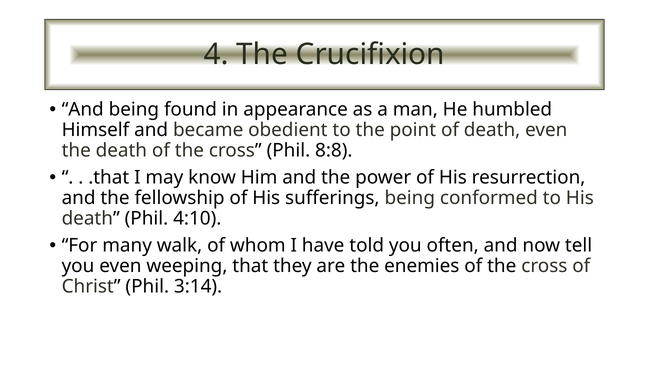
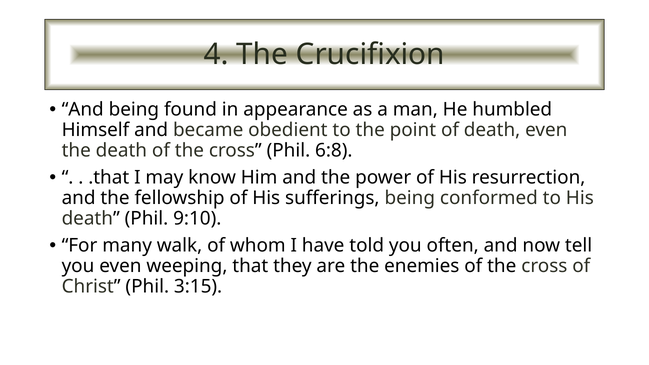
8:8: 8:8 -> 6:8 (334, 151)
4:10: 4:10 -> 9:10 (197, 218)
3:14: 3:14 -> 3:15 (198, 286)
